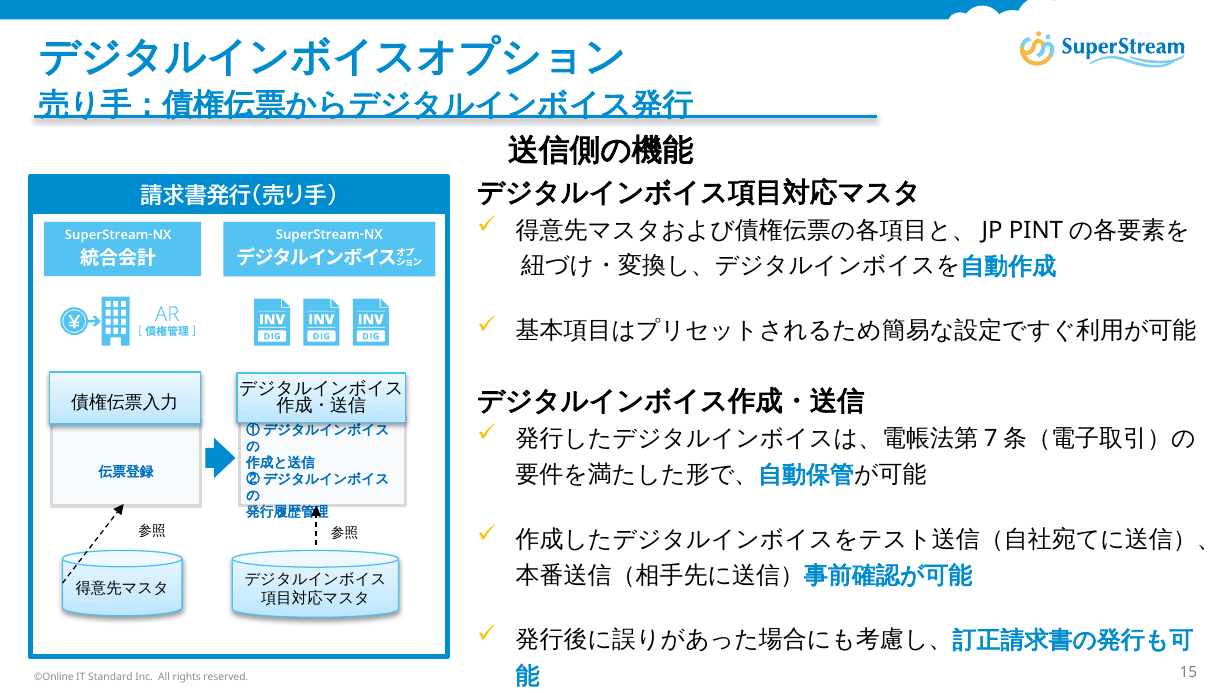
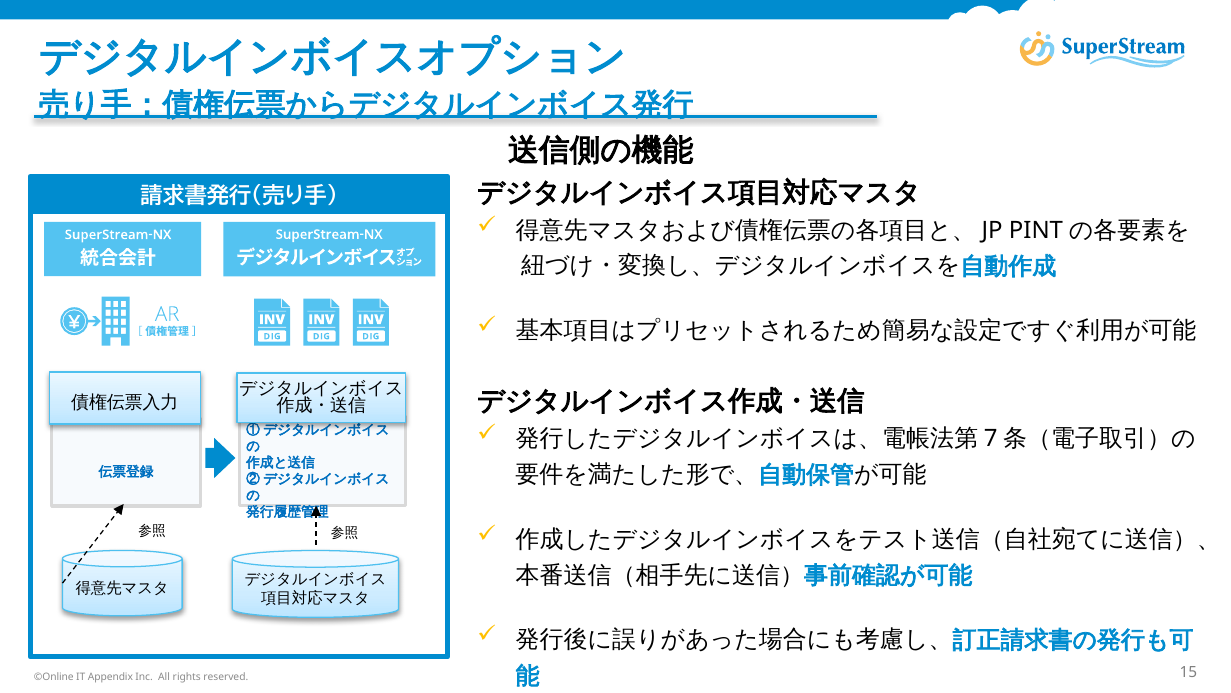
Standard: Standard -> Appendix (110, 677)
